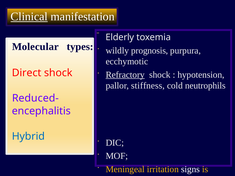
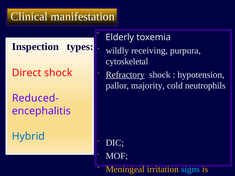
Clinical underline: present -> none (29, 17)
Molecular: Molecular -> Inspection (35, 47)
prognosis: prognosis -> receiving (150, 51)
ecchymotic: ecchymotic -> cytoskeletal (127, 62)
stiffness: stiffness -> majority (148, 86)
signs colour: white -> light blue (190, 169)
